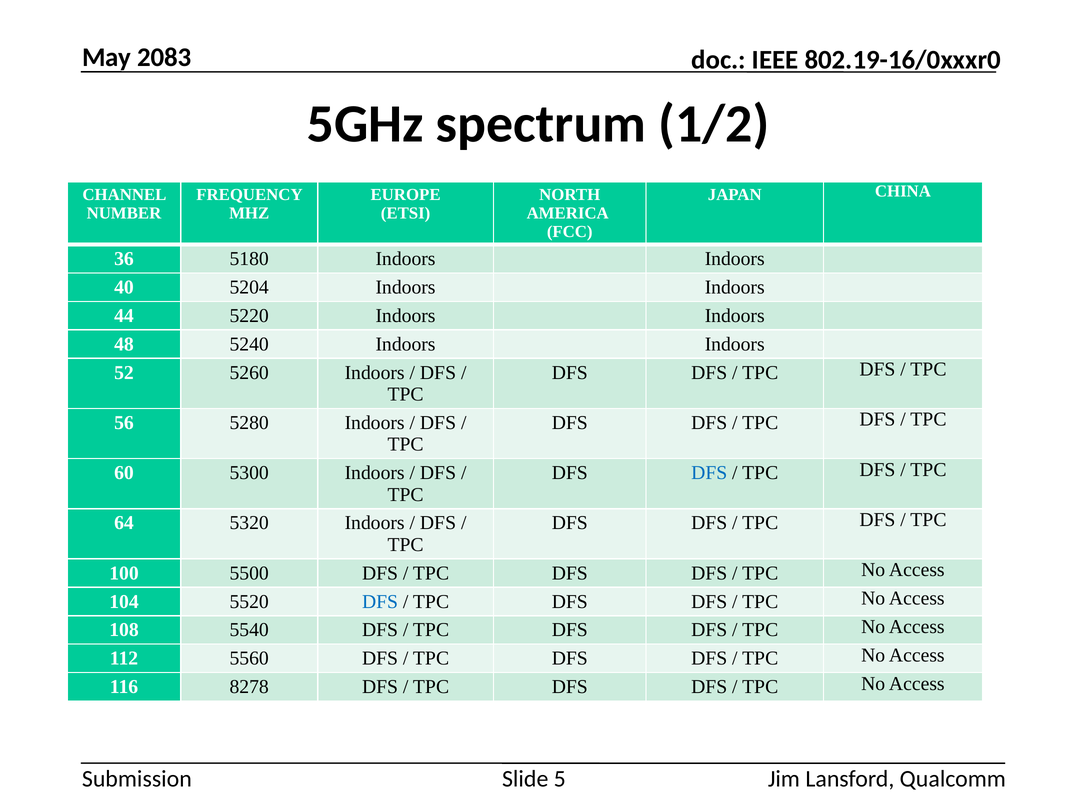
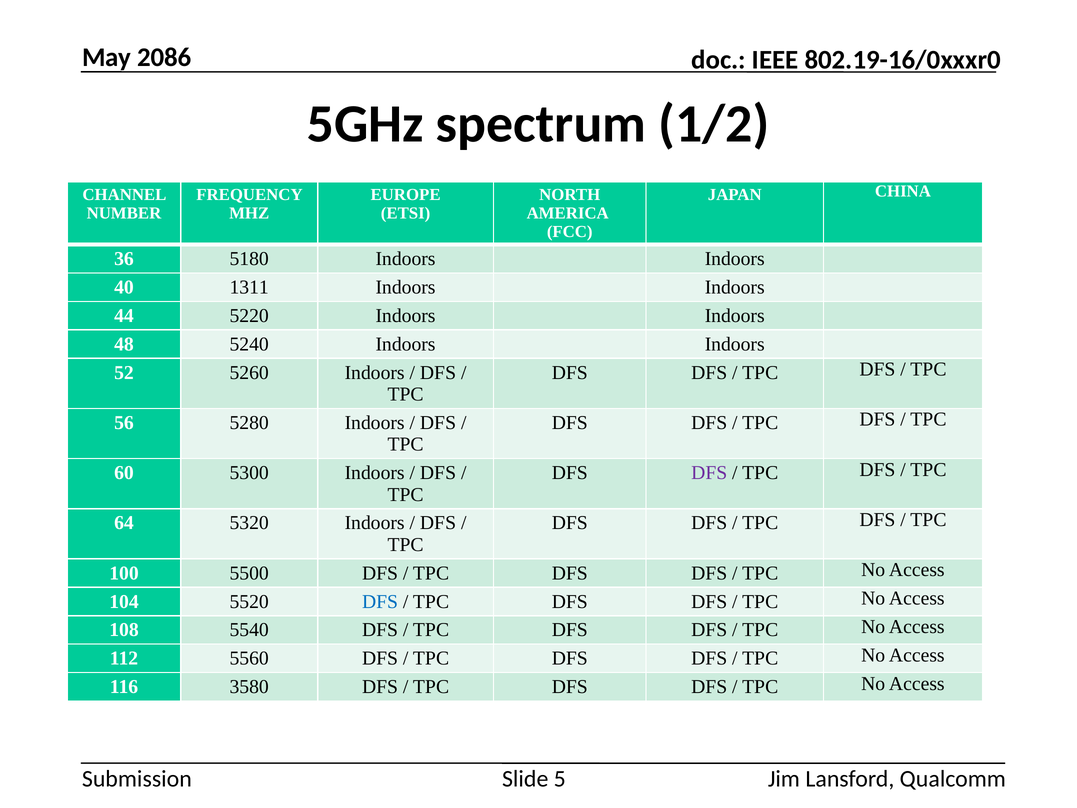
2083: 2083 -> 2086 (164, 57)
5204: 5204 -> 1311 (249, 287)
DFS colour: blue -> purple (709, 473)
8278: 8278 -> 3580 (249, 687)
